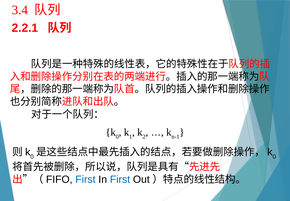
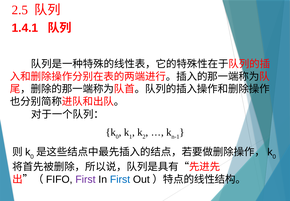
3.4: 3.4 -> 2.5 (20, 10)
2.2.1: 2.2.1 -> 1.4.1 (25, 28)
First colour: blue -> purple (85, 179)
